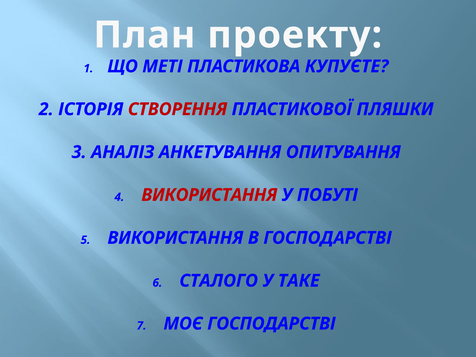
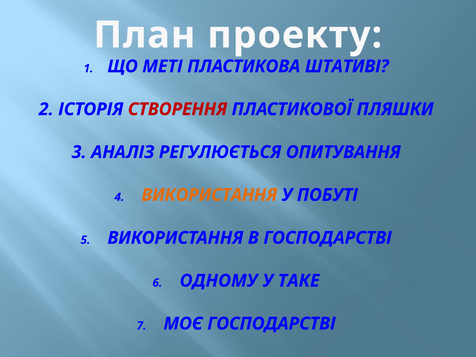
КУПУЄТЕ: КУПУЄТЕ -> ШТАТИВІ (347, 66)
АНКЕТУВАННЯ: АНКЕТУВАННЯ -> РЕГУЛЮЄТЬСЯ (220, 152)
ВИКОРИСТАННЯ colour: red -> orange (209, 195)
СТАЛОГО: СТАЛОГО -> ОДНОМУ (219, 281)
